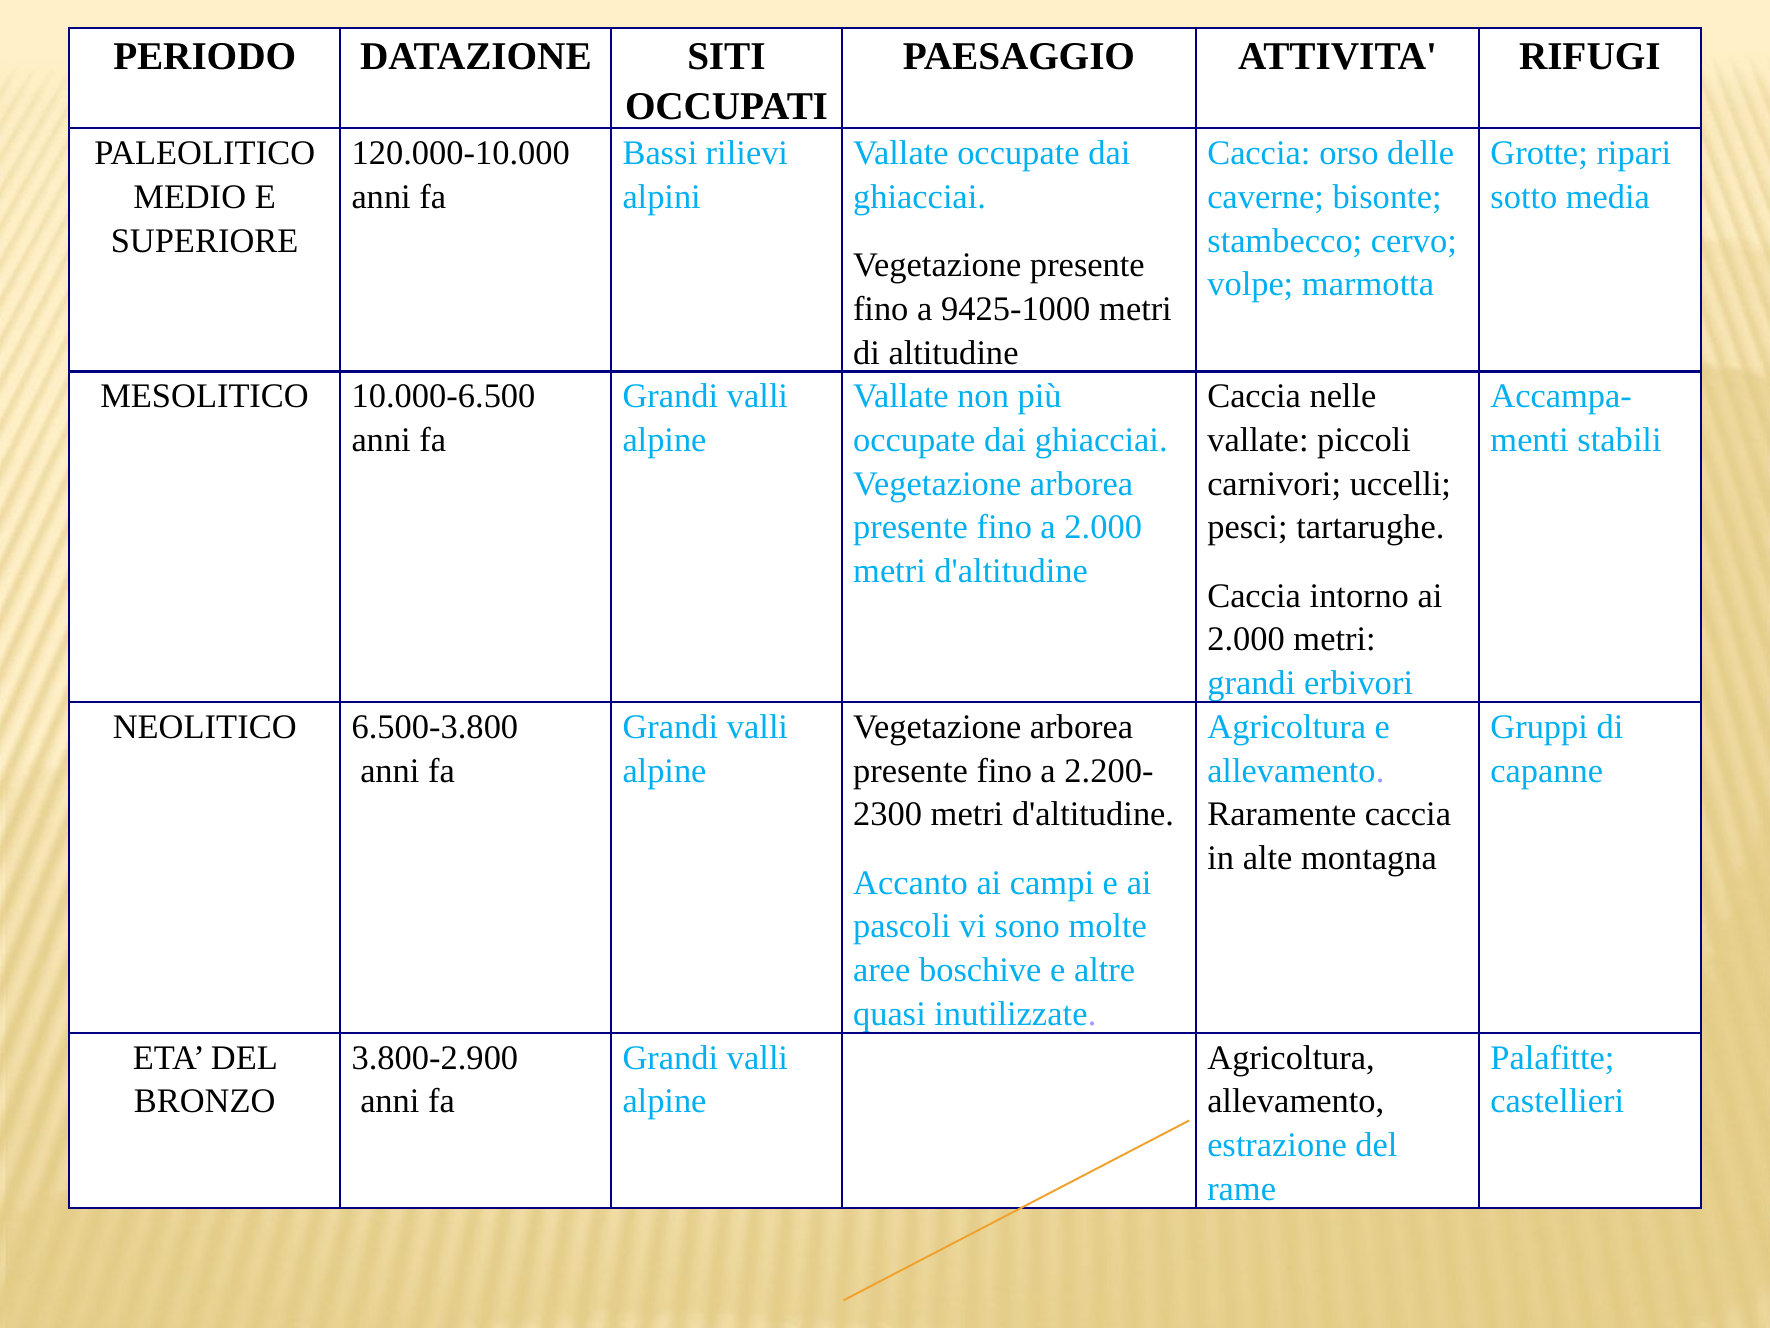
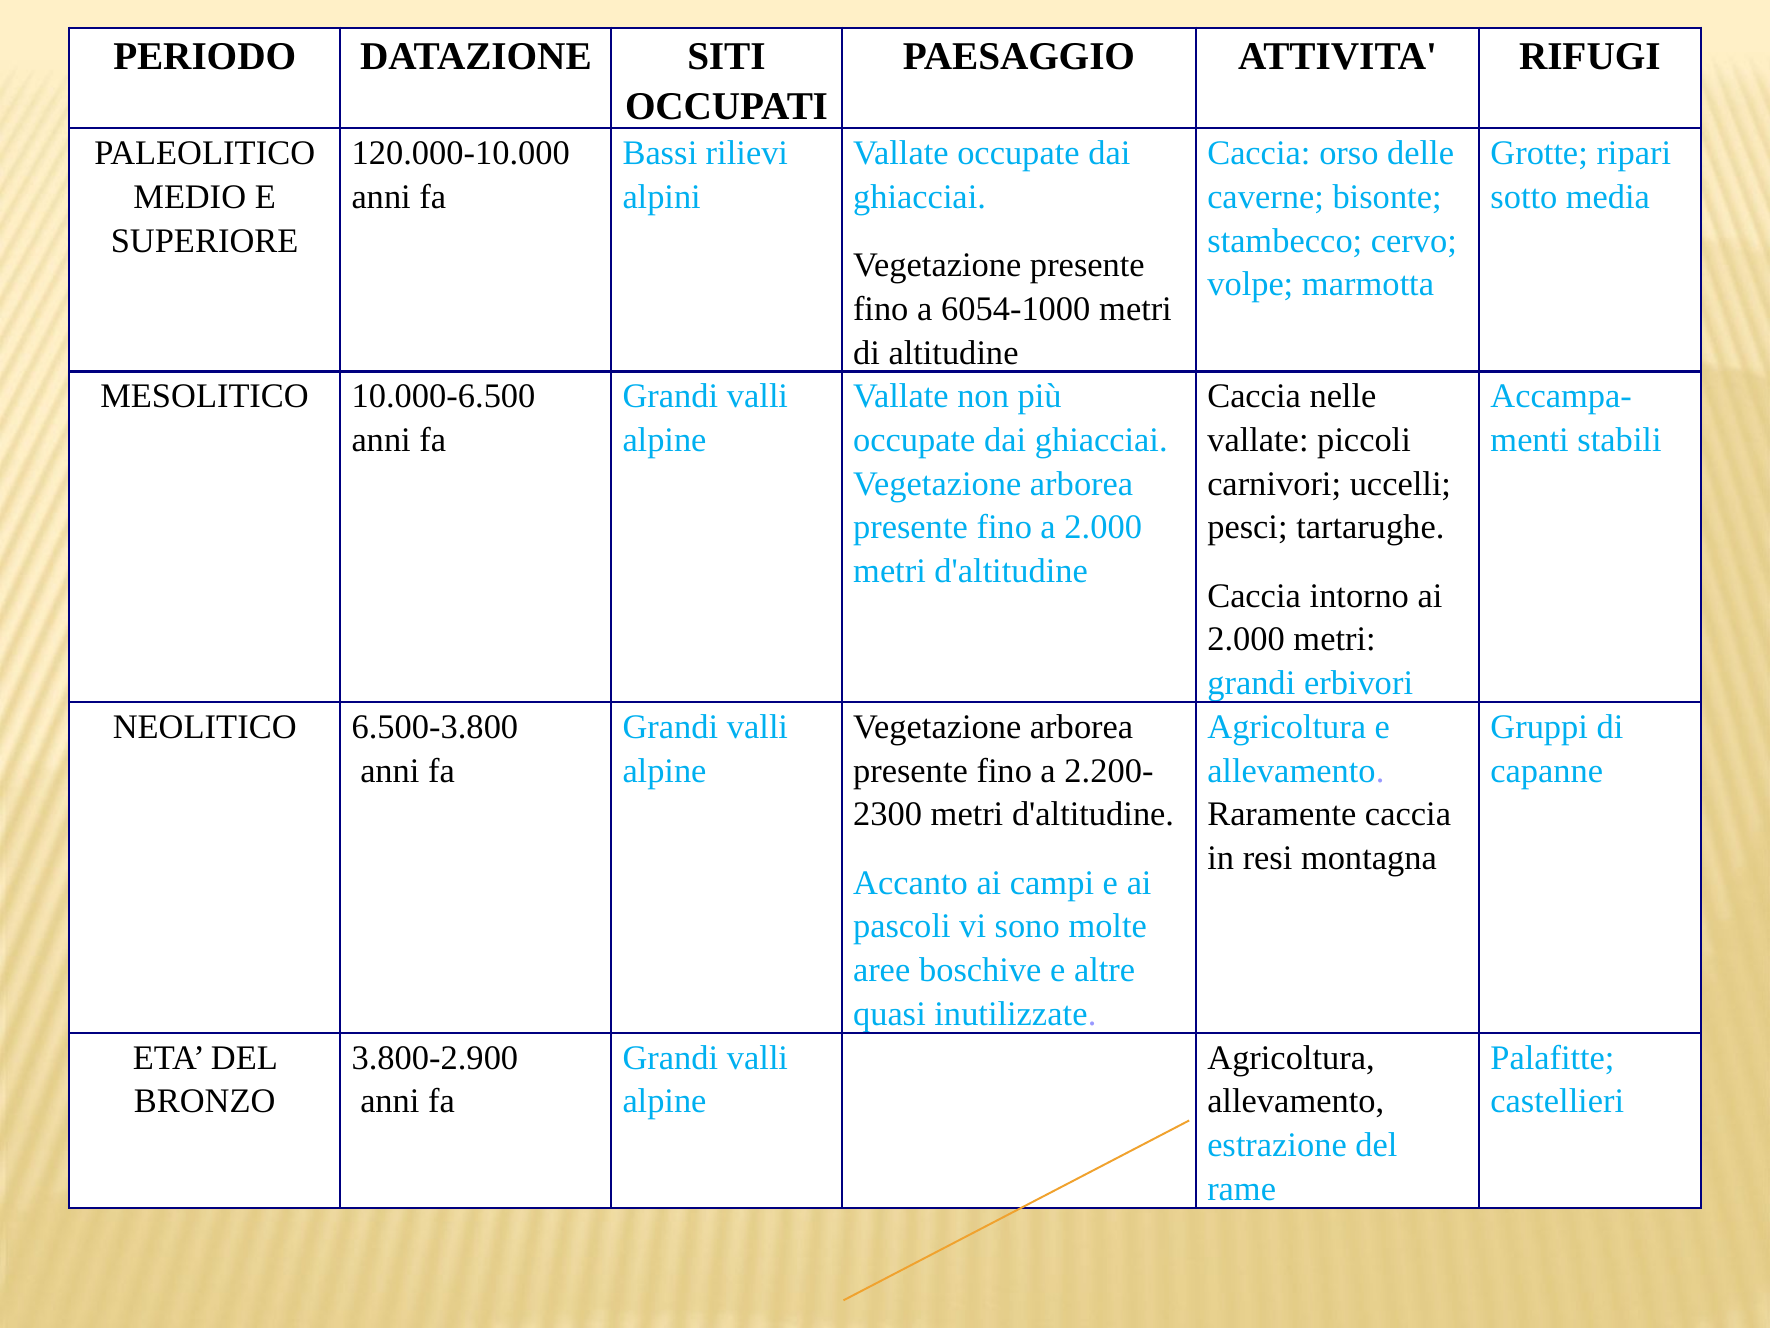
9425-1000: 9425-1000 -> 6054-1000 (1016, 309)
alte: alte -> resi (1268, 858)
